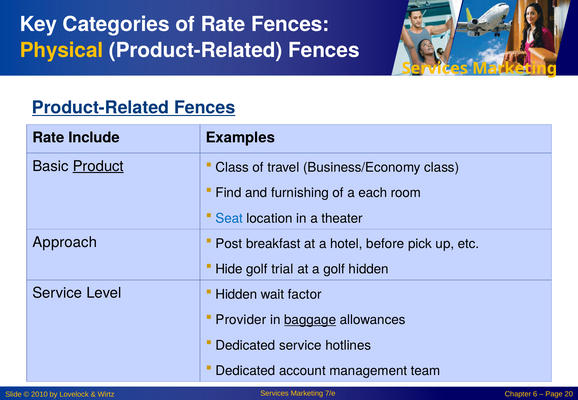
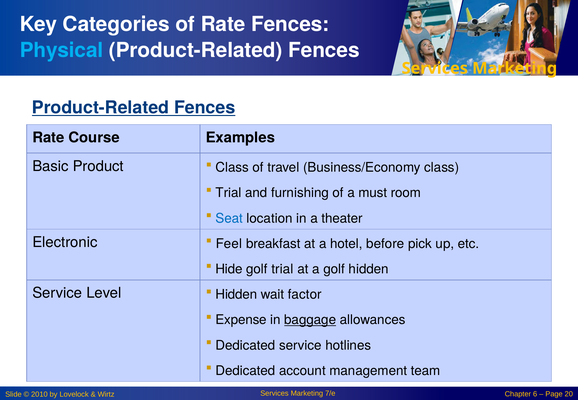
Physical colour: yellow -> light blue (62, 50)
Include: Include -> Course (94, 138)
Product underline: present -> none (98, 166)
Find: Find -> Trial (229, 193)
each: each -> must (373, 193)
Approach: Approach -> Electronic (65, 242)
Post: Post -> Feel (229, 244)
Provider: Provider -> Expense (241, 320)
